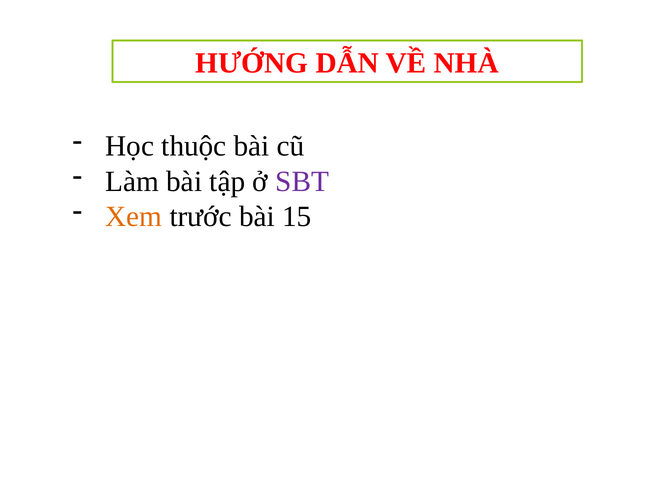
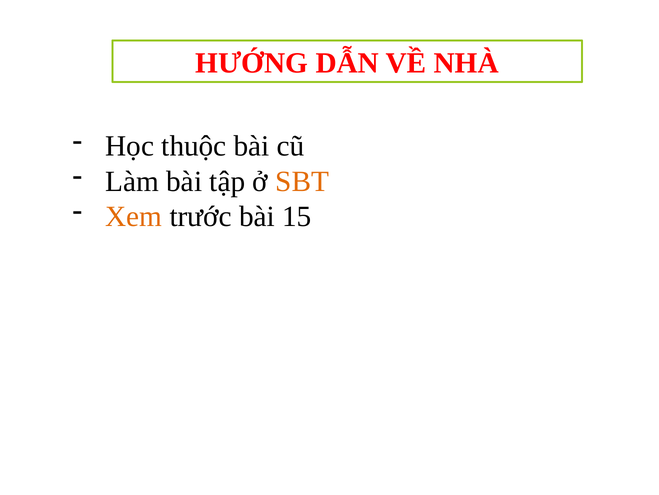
SBT colour: purple -> orange (302, 181)
